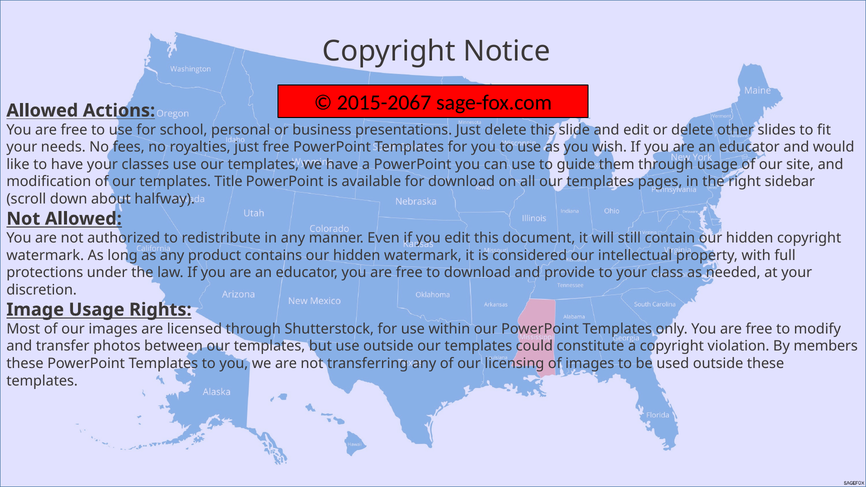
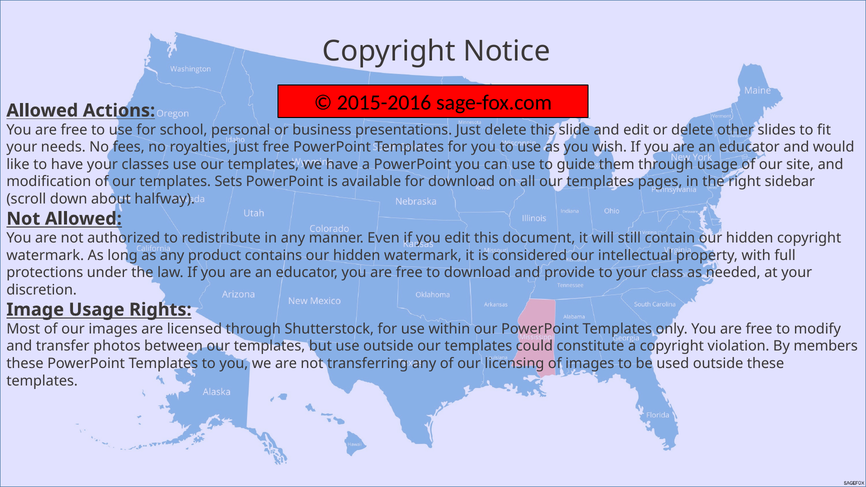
2015-2067: 2015-2067 -> 2015-2016 (384, 103)
Title: Title -> Sets (228, 182)
